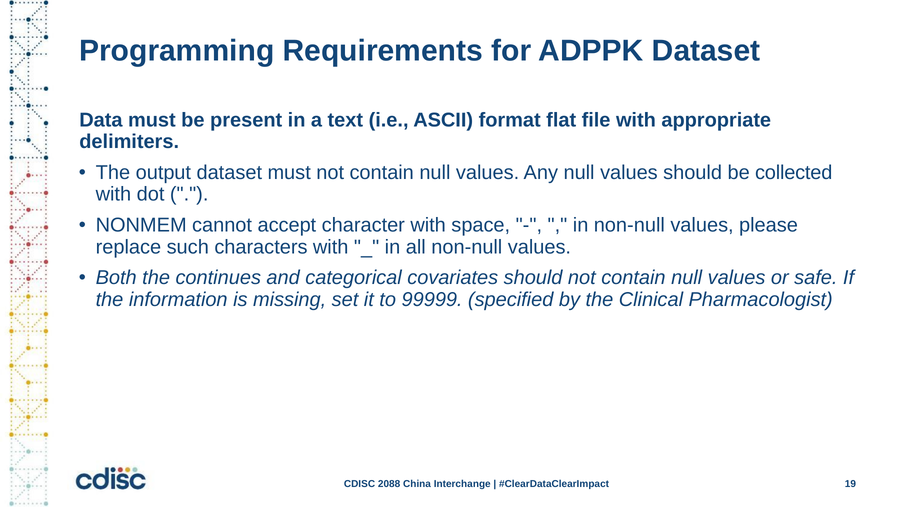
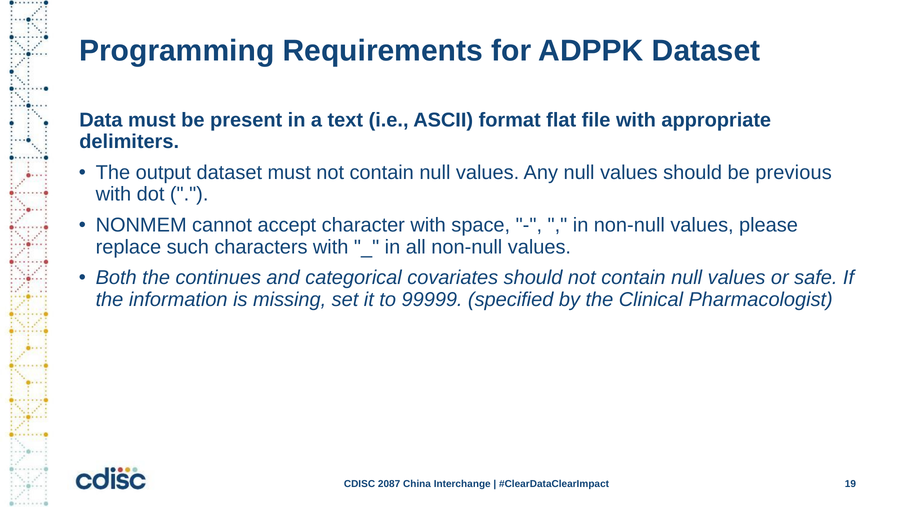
collected: collected -> previous (794, 173)
2088: 2088 -> 2087 (389, 484)
